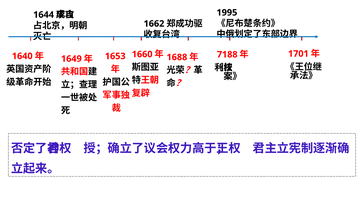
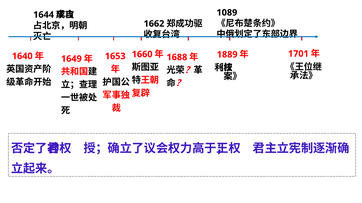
1995: 1995 -> 1089 (227, 13)
7188: 7188 -> 1889 (227, 55)
